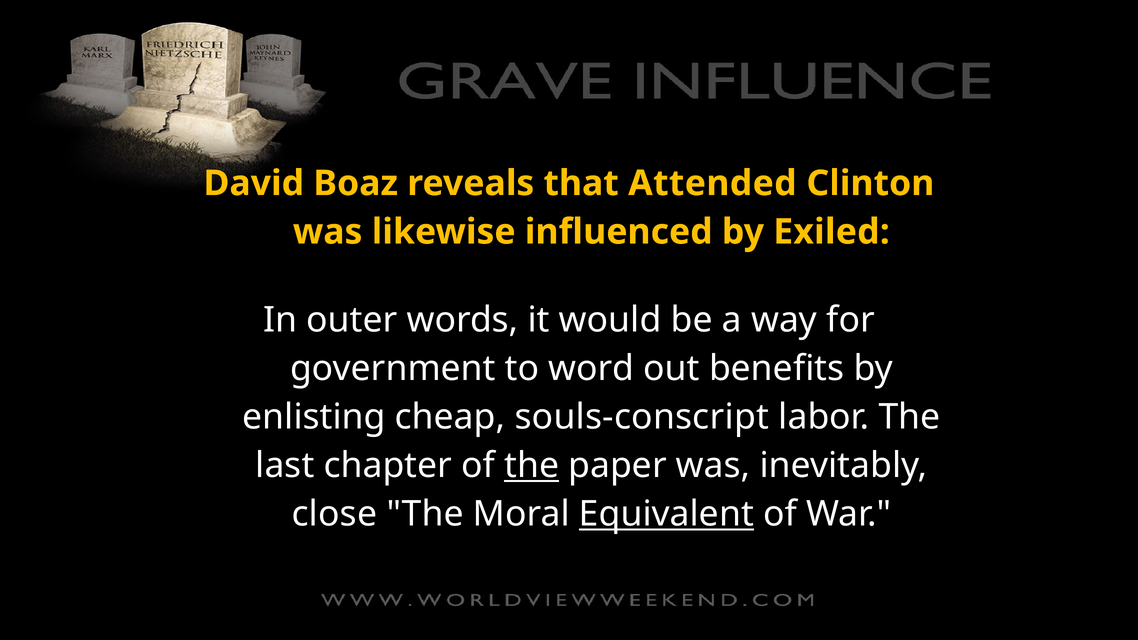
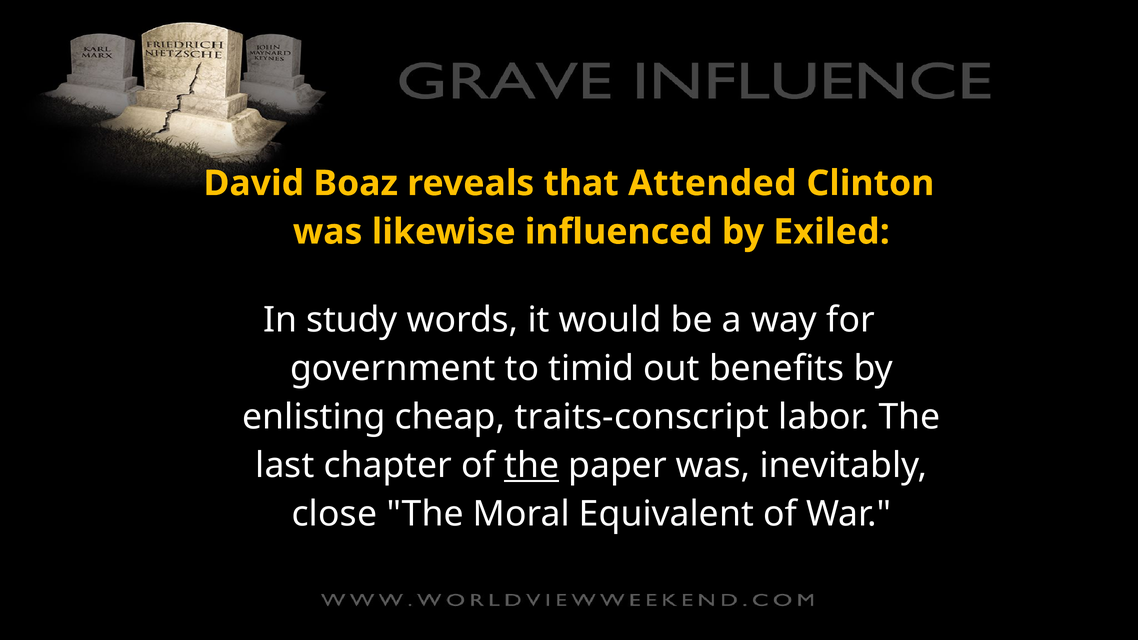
outer: outer -> study (352, 320)
word: word -> timid (591, 369)
souls-conscript: souls-conscript -> traits-conscript (642, 417)
Equivalent underline: present -> none (666, 514)
